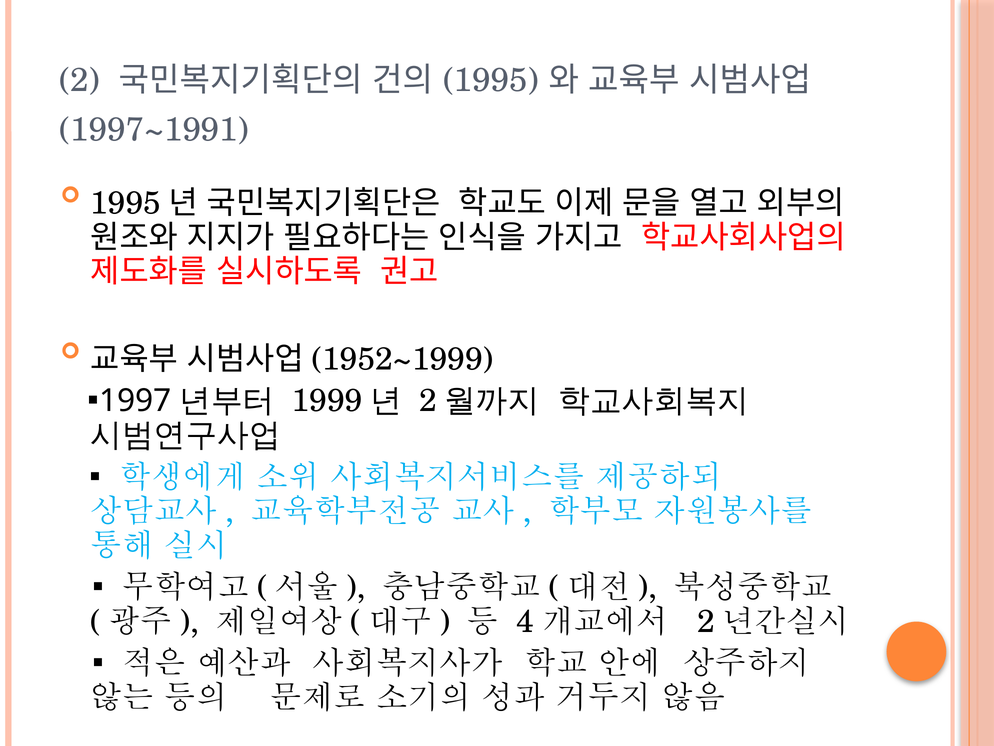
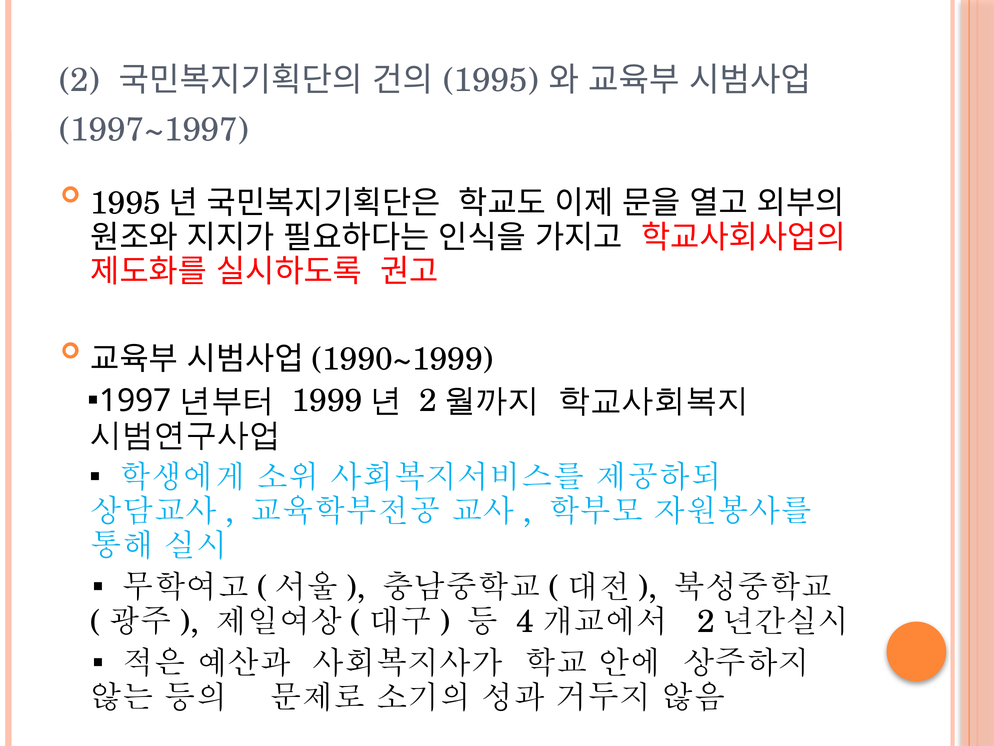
1997~1991: 1997~1991 -> 1997~1997 (154, 130)
1952~1999: 1952~1999 -> 1990~1999 (402, 359)
